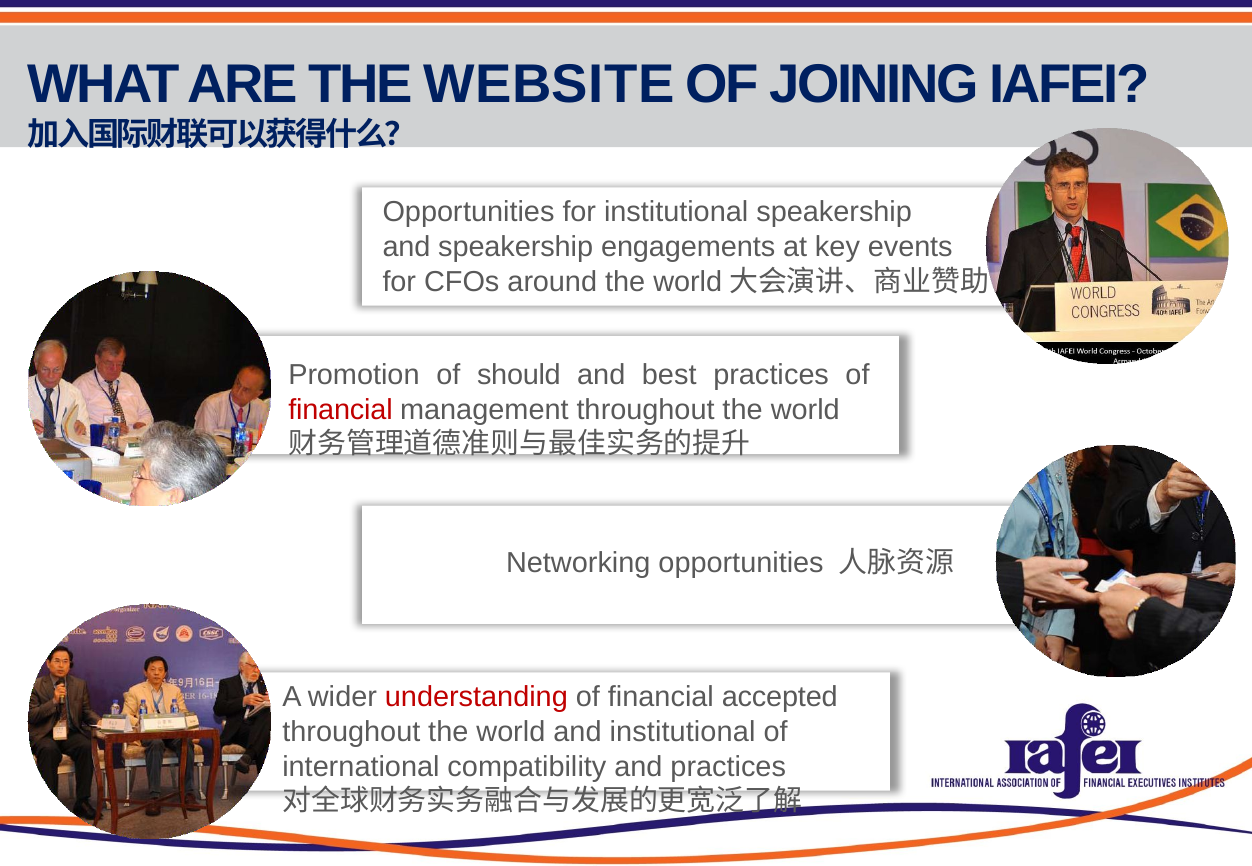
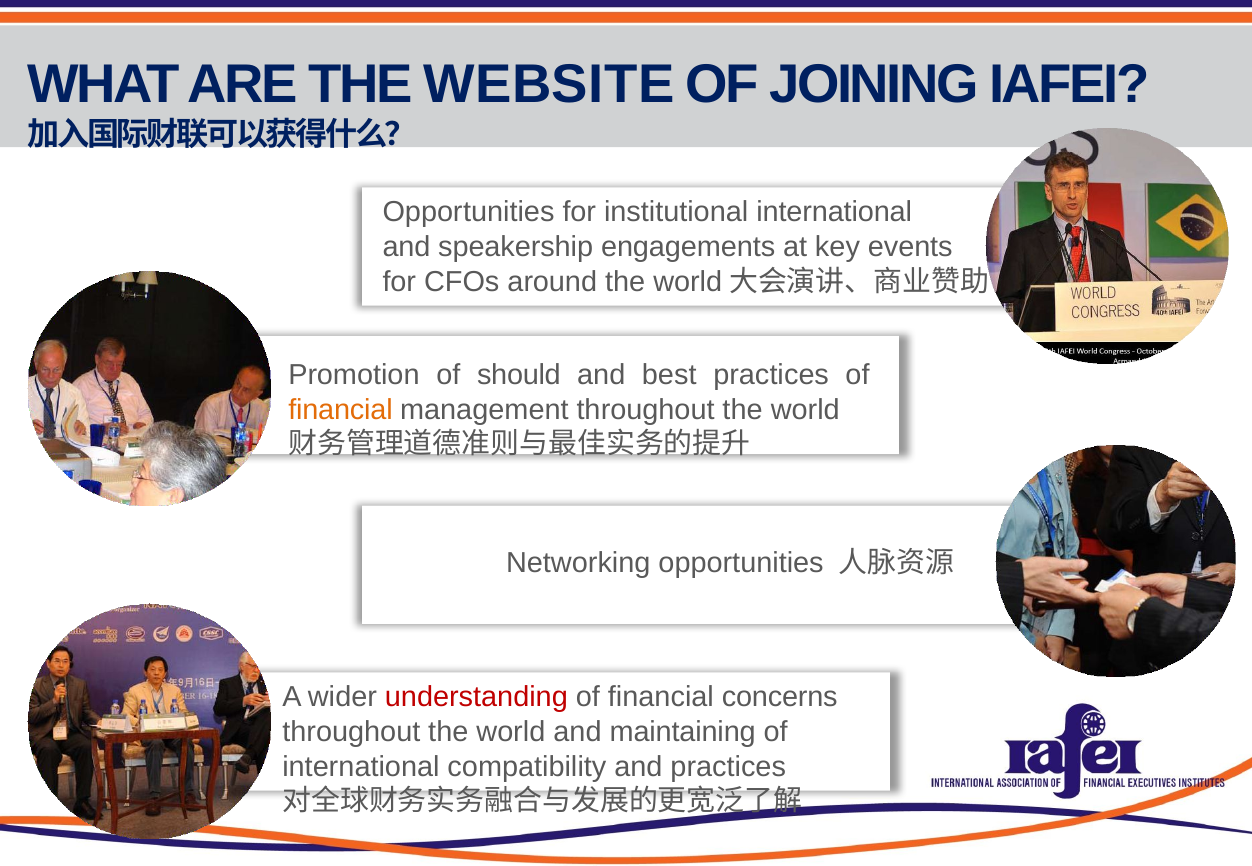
institutional speakership: speakership -> international (834, 213)
financial colour: red -> orange (341, 410)
accepted: accepted -> concerns (780, 698)
and institutional: institutional -> maintaining (683, 733)
